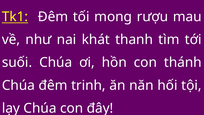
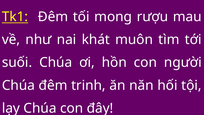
thanh: thanh -> muôn (134, 39)
thánh: thánh -> người (183, 62)
